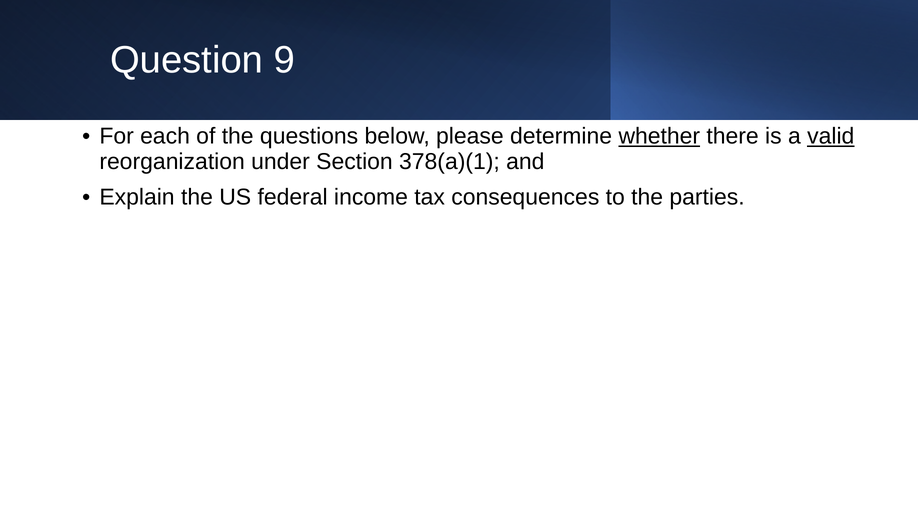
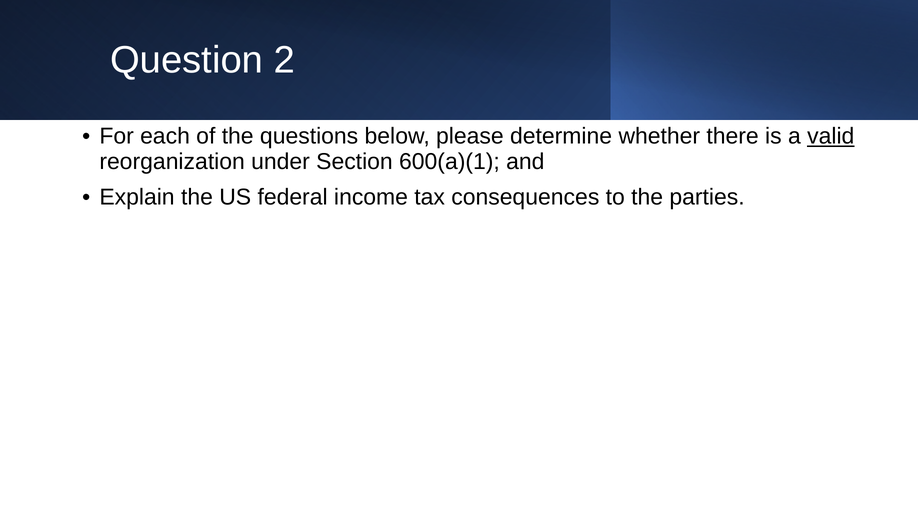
9: 9 -> 2 (284, 60)
whether underline: present -> none (659, 136)
378(a)(1: 378(a)(1 -> 600(a)(1 (449, 162)
